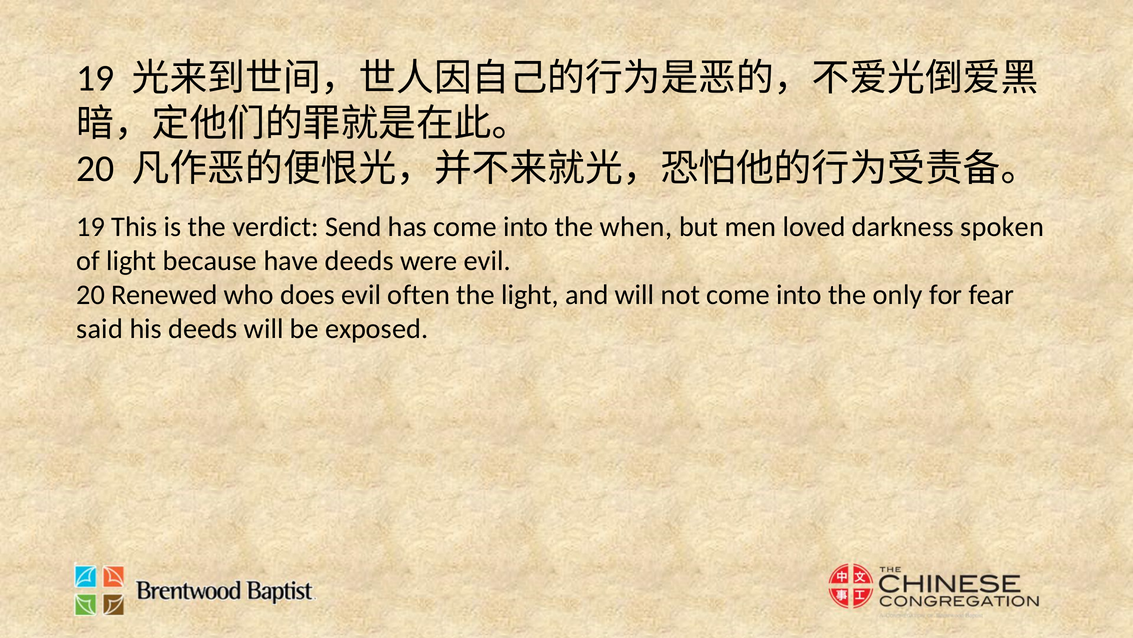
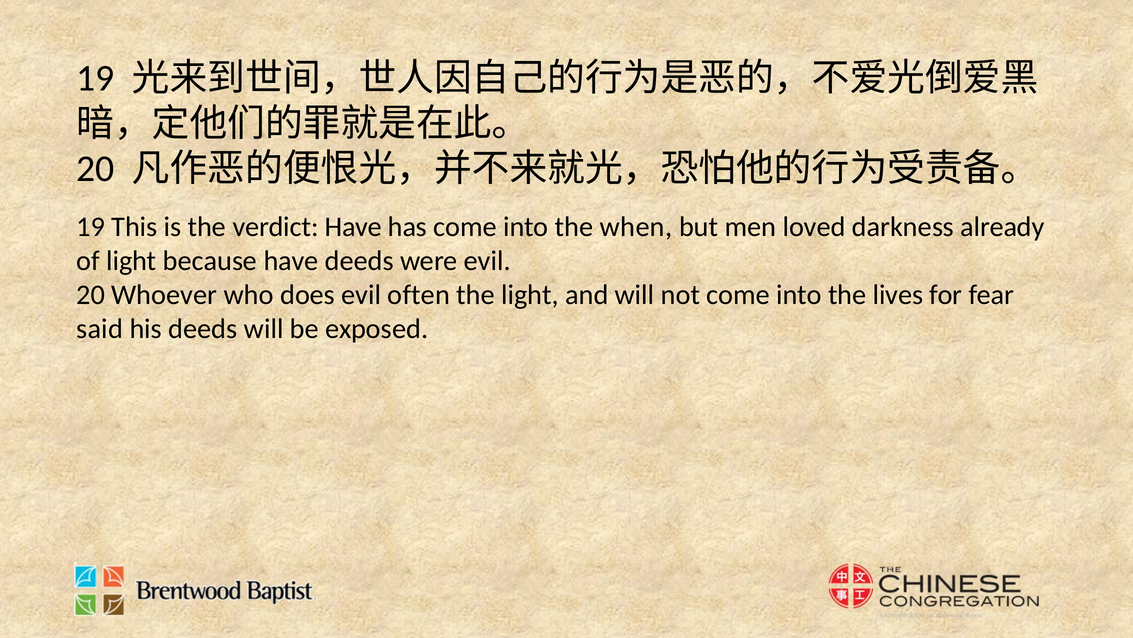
verdict Send: Send -> Have (353, 227)
spoken: spoken -> already (1002, 227)
Renewed: Renewed -> Whoever (164, 295)
only: only -> lives (898, 295)
